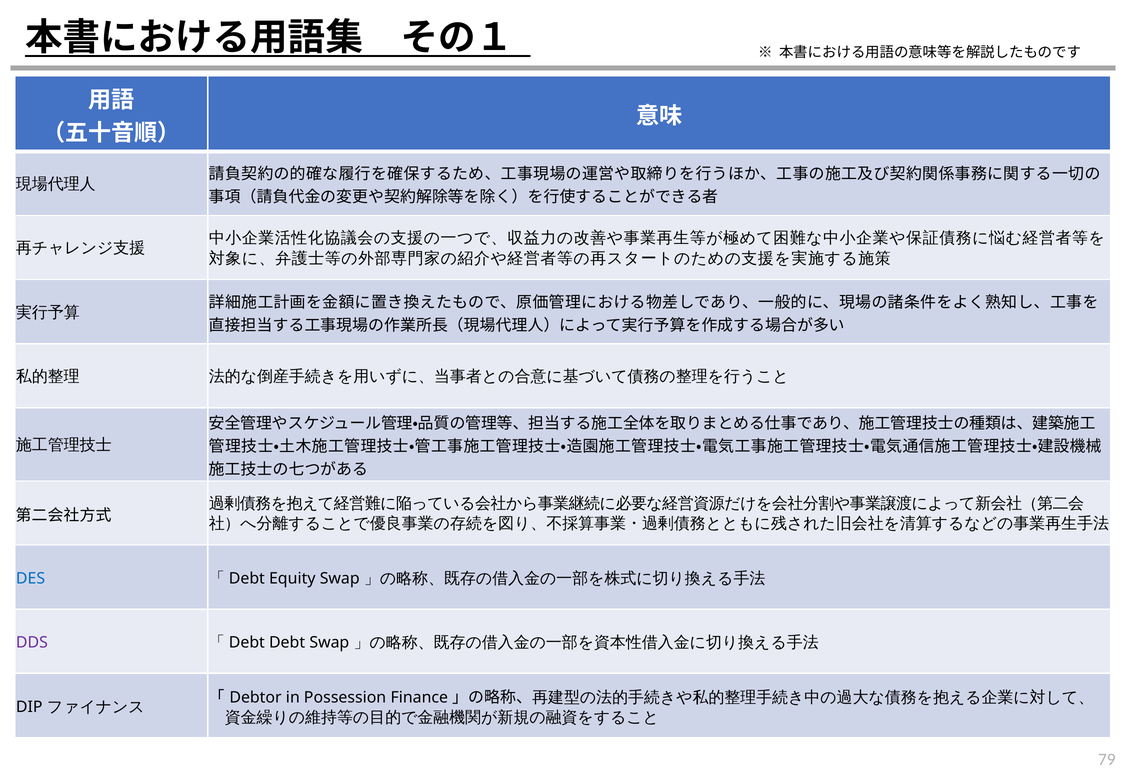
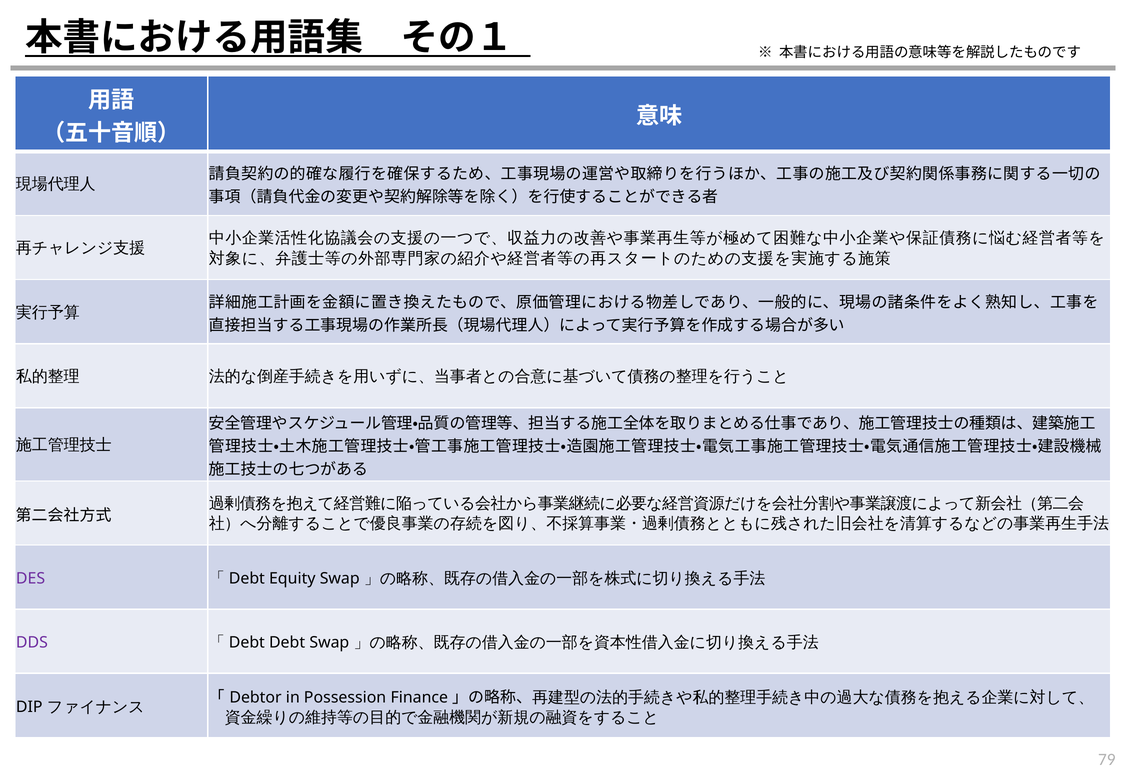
DES colour: blue -> purple (31, 579)
